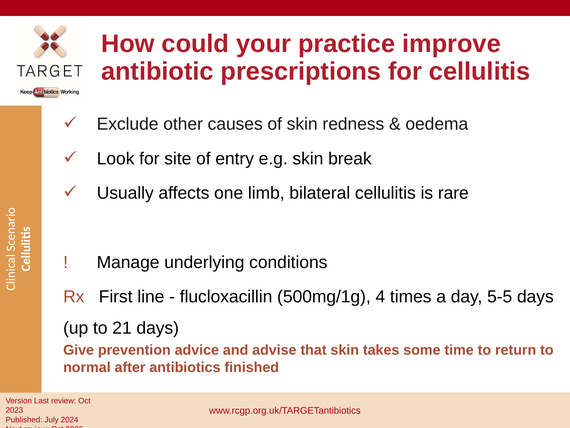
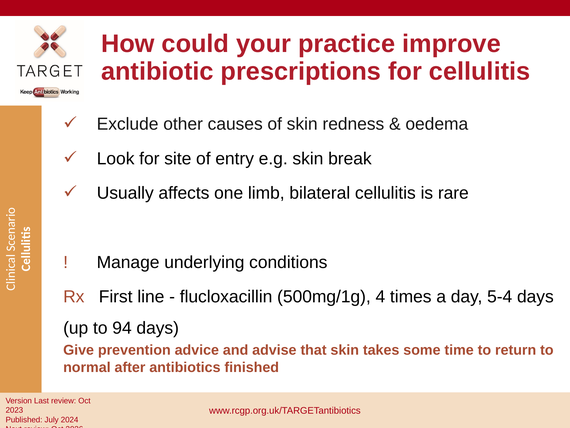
5-5: 5-5 -> 5-4 (500, 297)
21: 21 -> 94 (122, 328)
